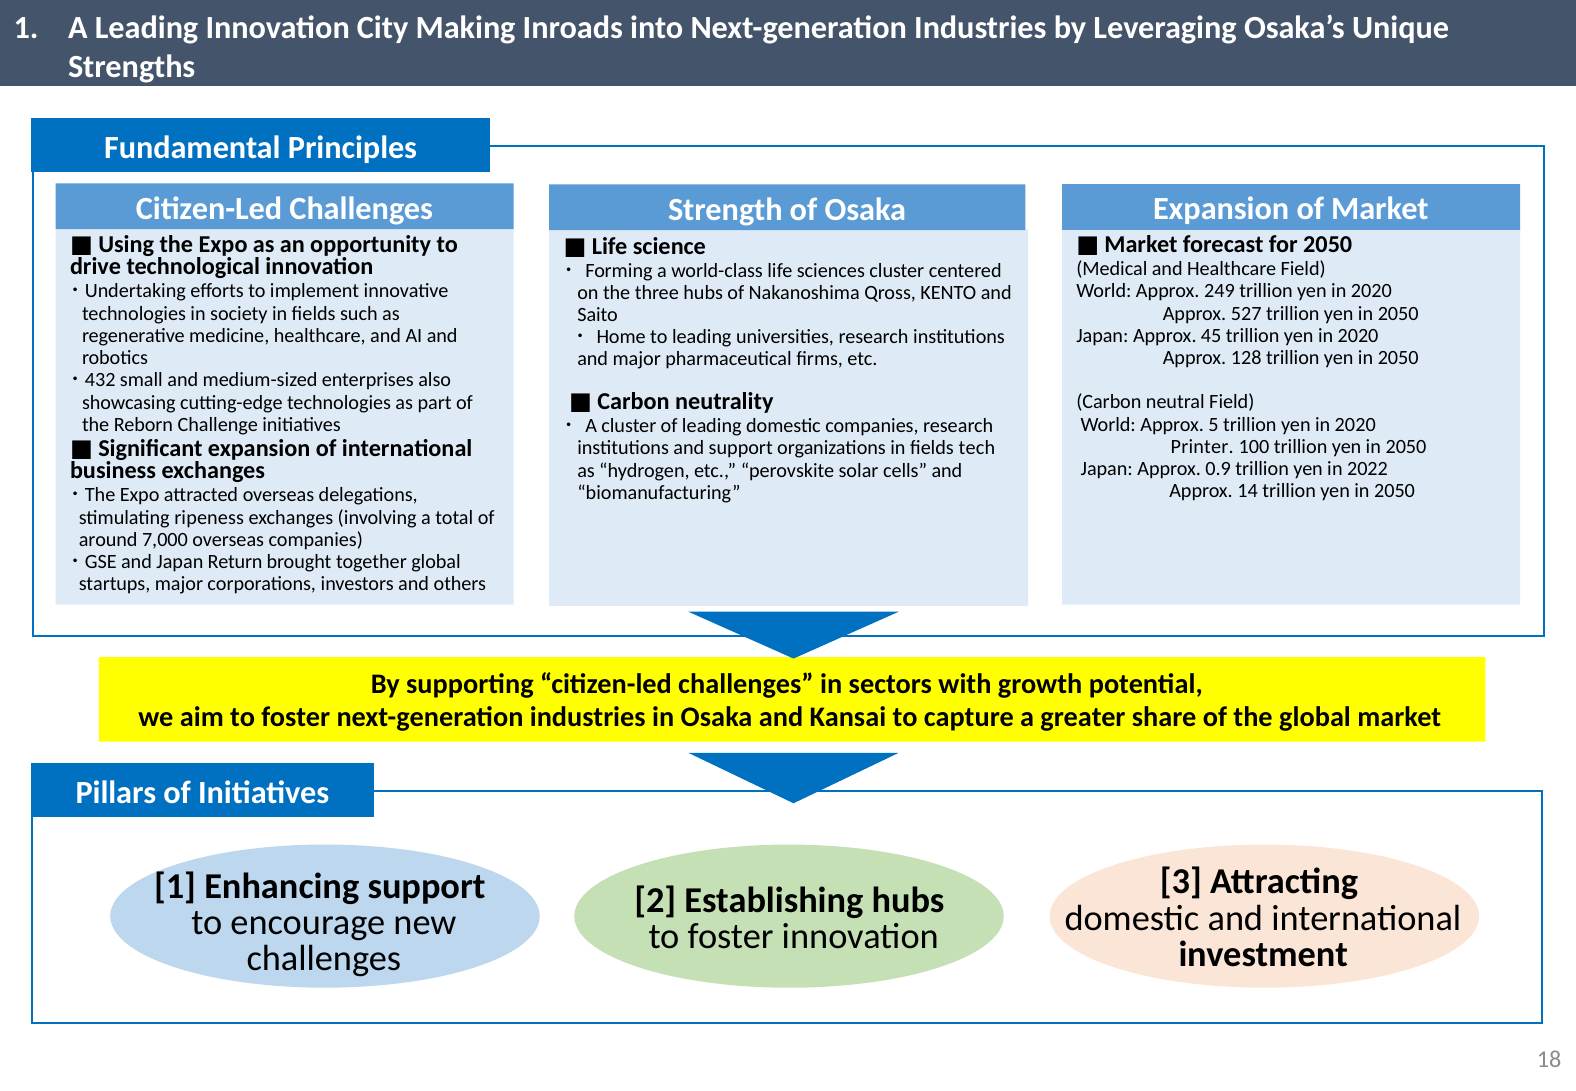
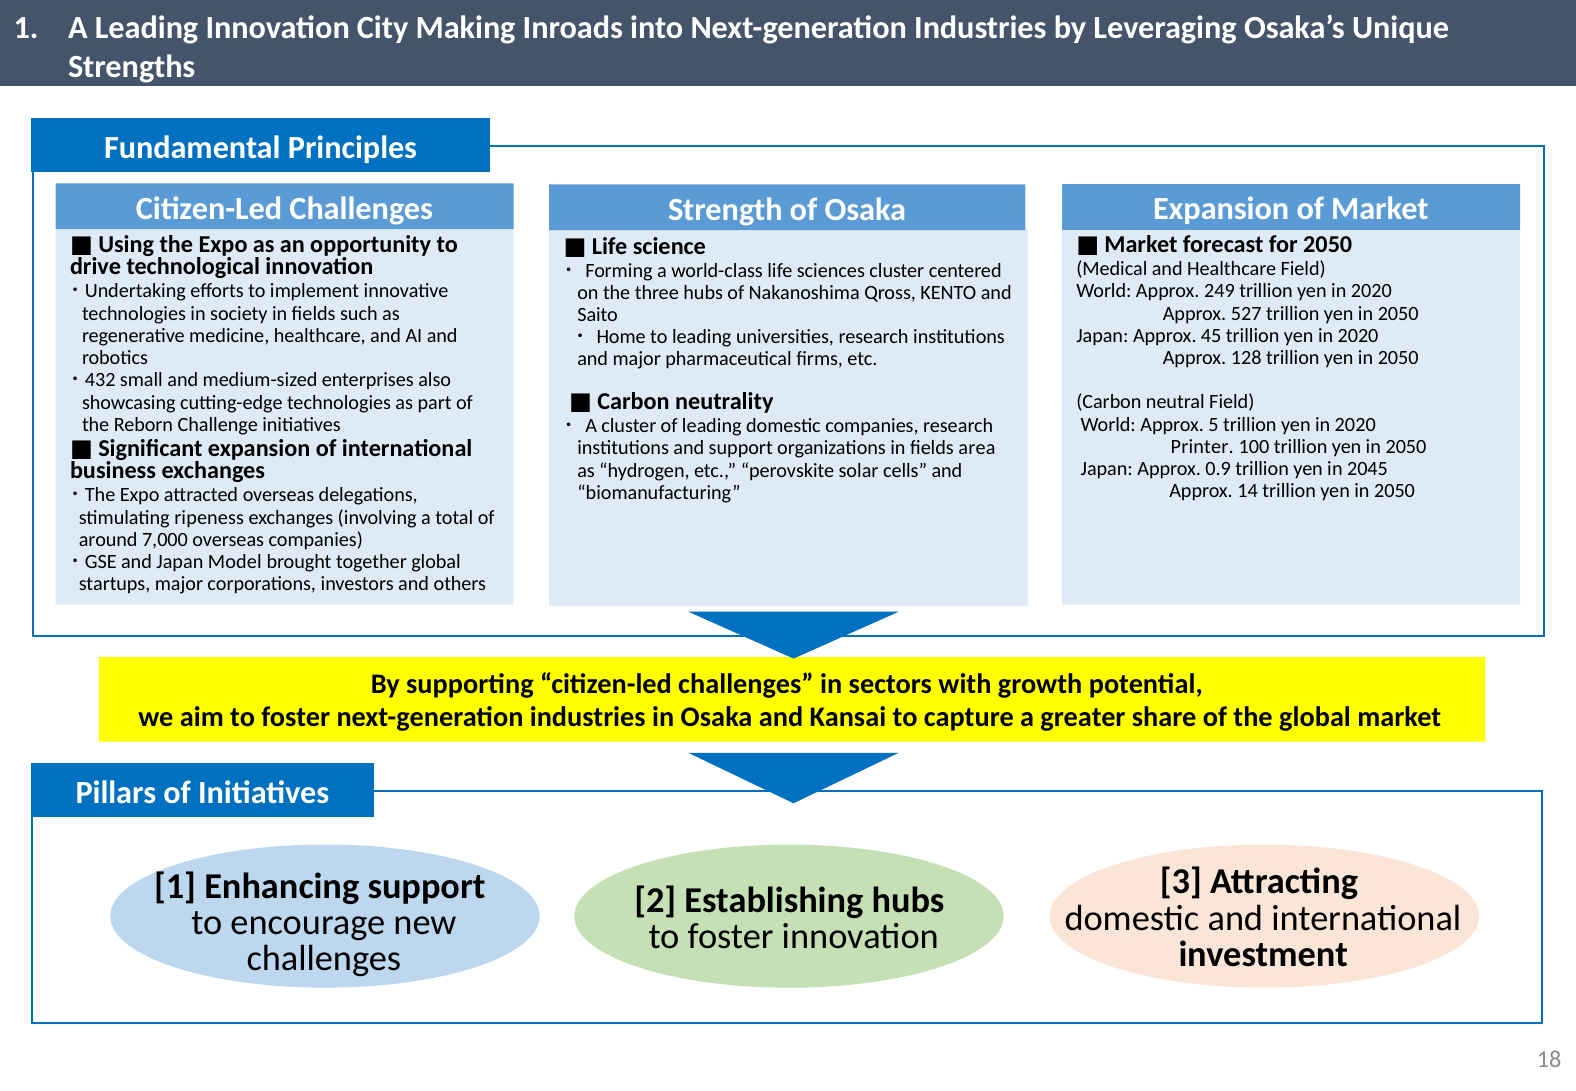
tech: tech -> area (977, 448)
2022: 2022 -> 2045 (1367, 469)
Return: Return -> Model (235, 562)
